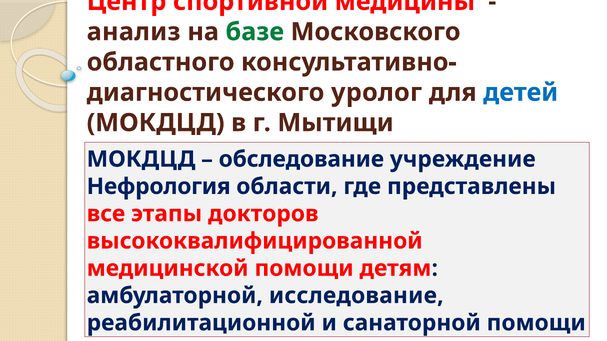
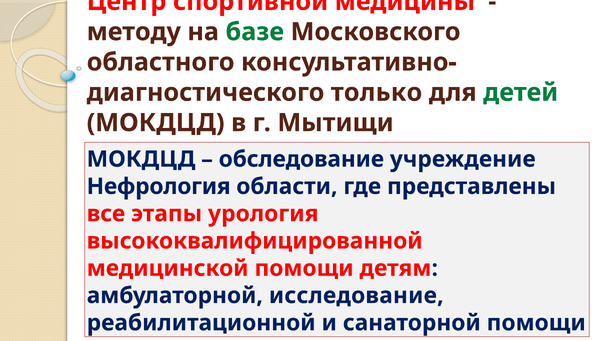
анализ: анализ -> методу (134, 32)
уролог: уролог -> только (377, 93)
детей colour: blue -> green (521, 93)
докторов: докторов -> урология (263, 214)
